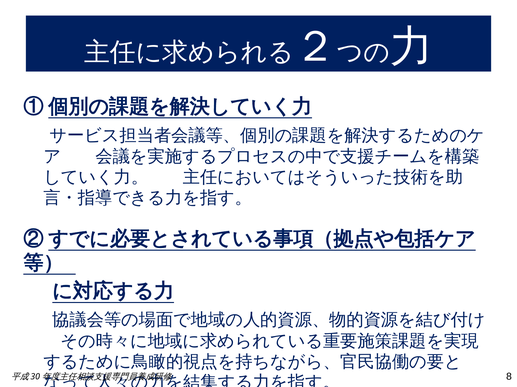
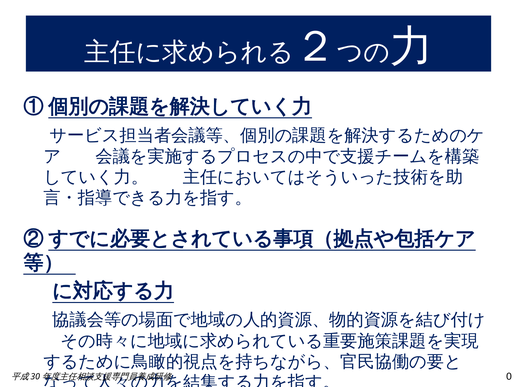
8: 8 -> 0 (509, 377)
